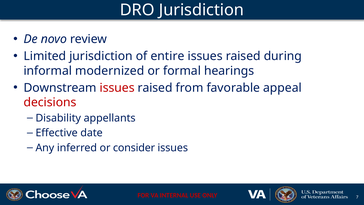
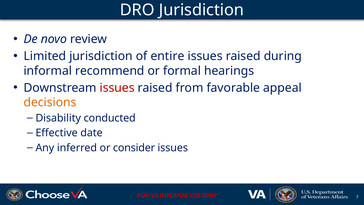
modernized: modernized -> recommend (110, 71)
decisions colour: red -> orange (50, 102)
appellants: appellants -> conducted (110, 118)
